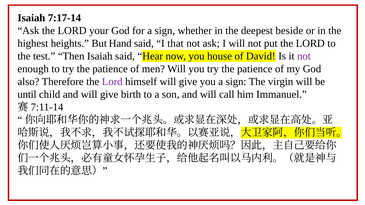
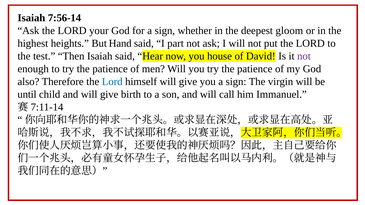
7:17-14: 7:17-14 -> 7:56-14 (64, 18)
beside: beside -> gloom (289, 31)
that: that -> part (176, 43)
Lord colour: purple -> blue (112, 82)
